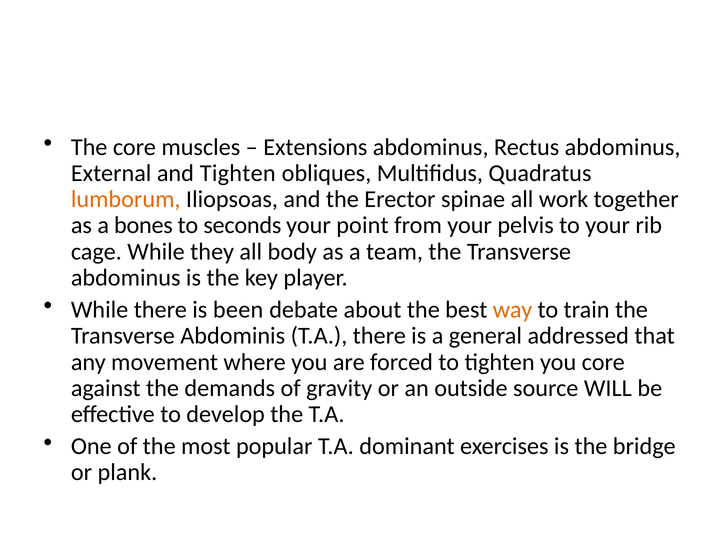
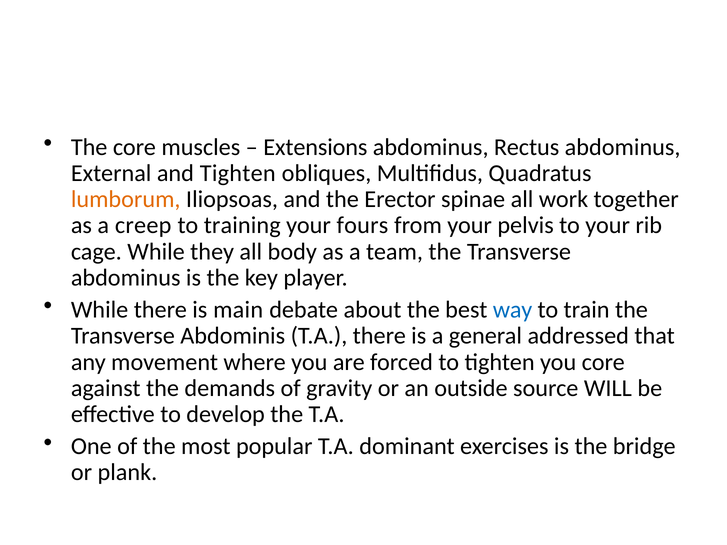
bones: bones -> creep (143, 226)
seconds: seconds -> training (242, 226)
point: point -> fours (362, 226)
been: been -> main (238, 310)
way colour: orange -> blue (513, 310)
